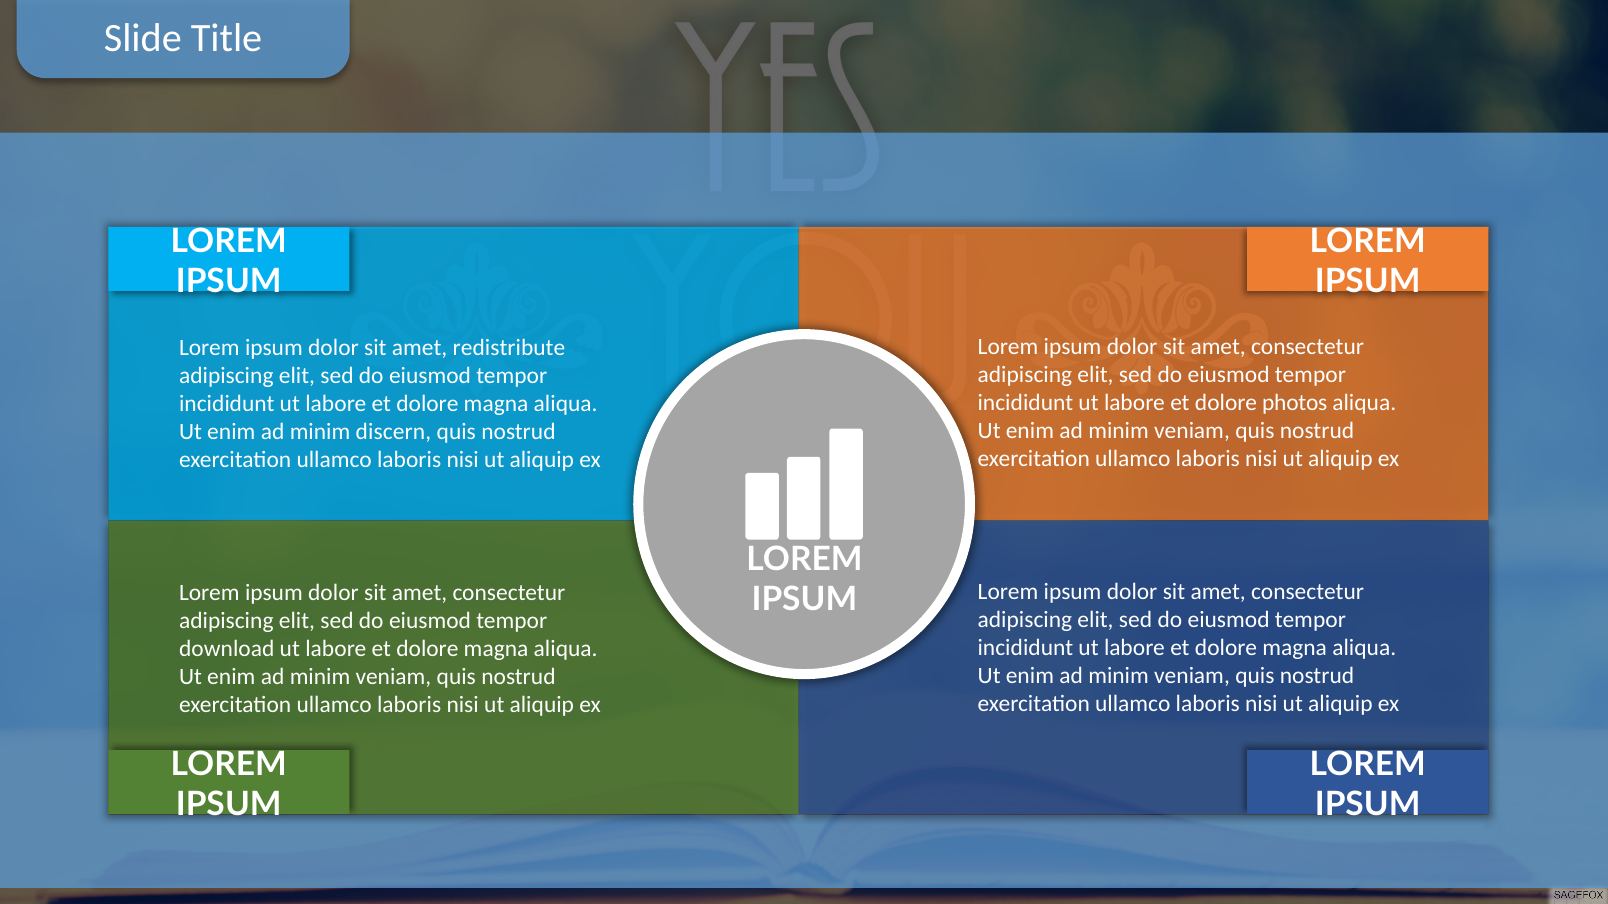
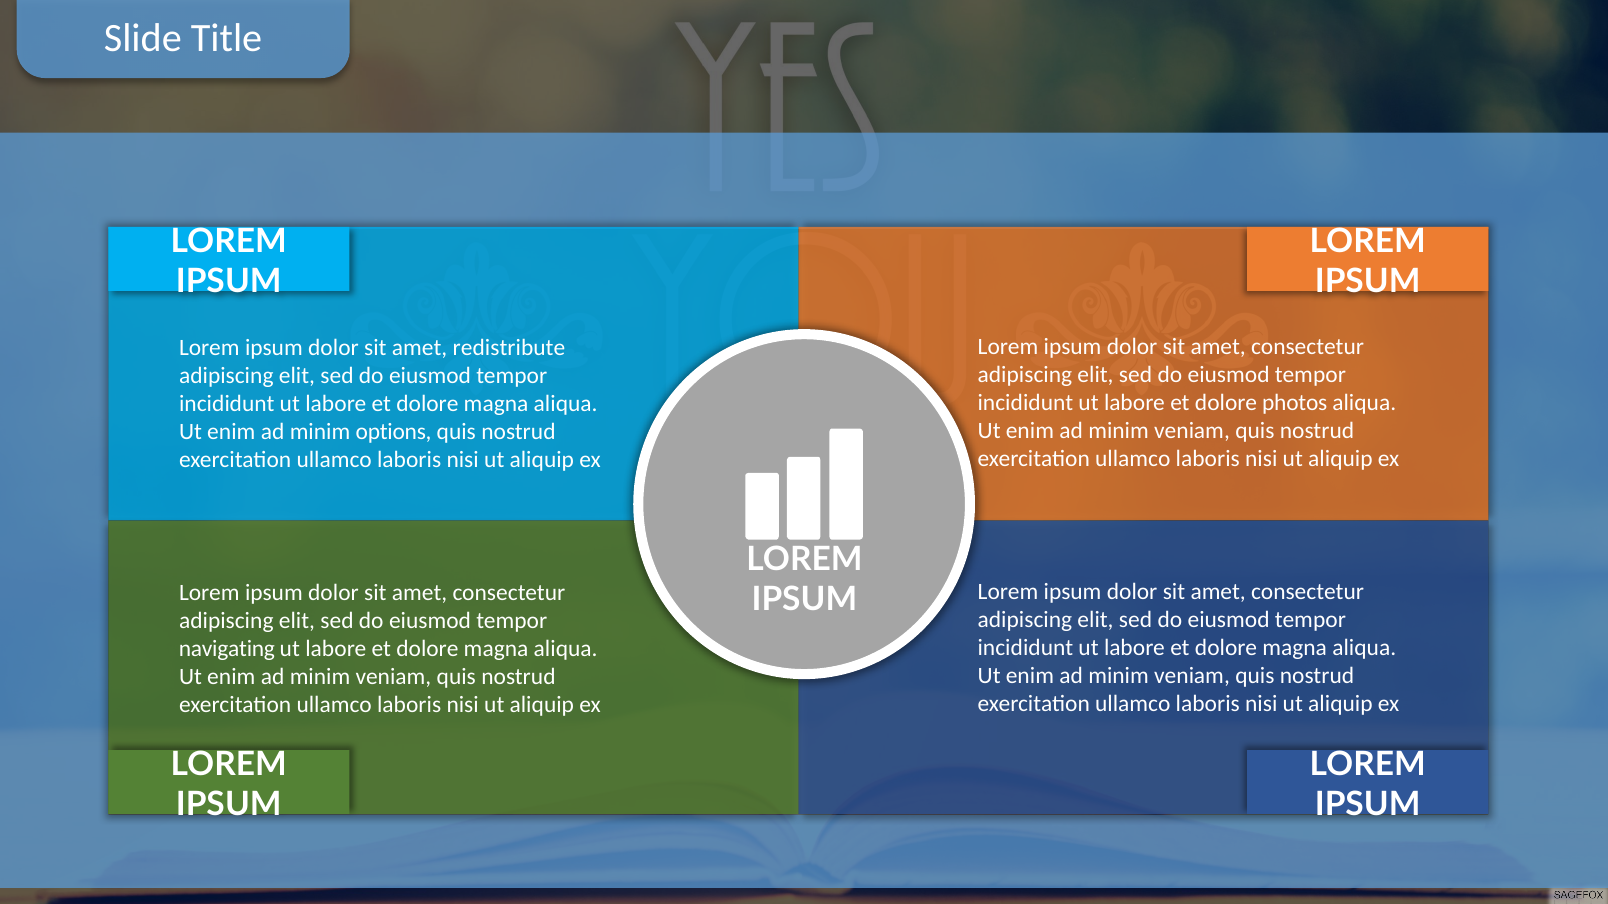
discern: discern -> options (394, 432)
download: download -> navigating (227, 649)
